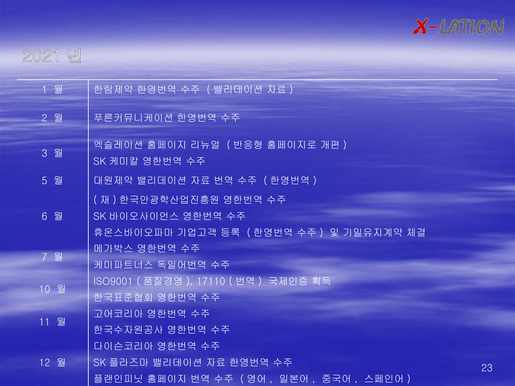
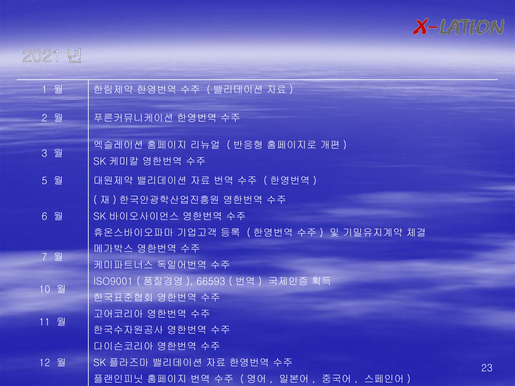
17110: 17110 -> 66593 (211, 282)
